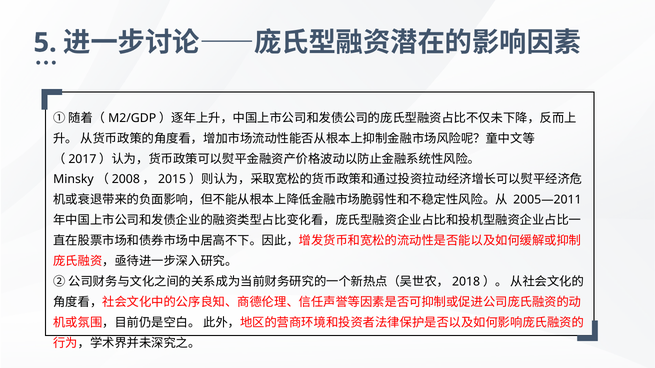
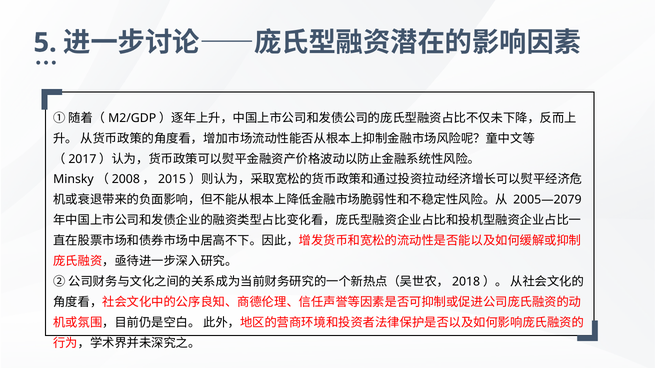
2005—2011: 2005—2011 -> 2005—2079 (547, 200)
